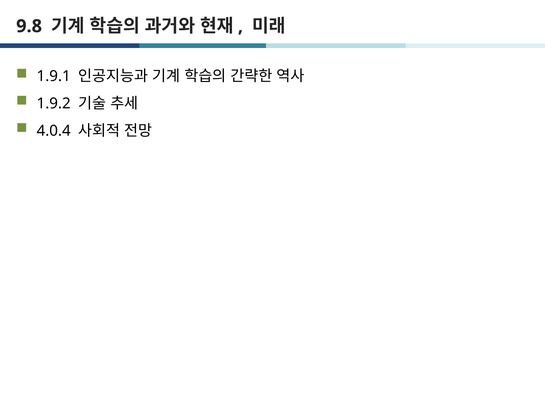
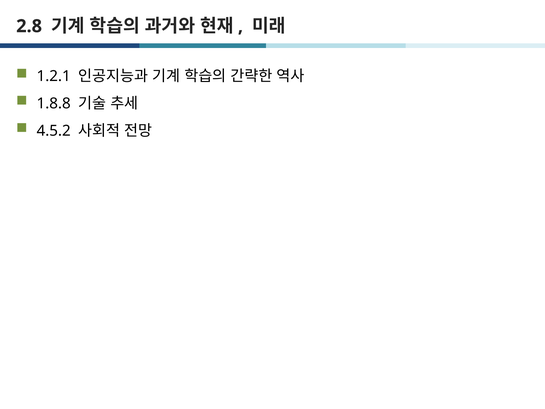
9.8: 9.8 -> 2.8 (29, 26)
1.9.1: 1.9.1 -> 1.2.1 (54, 76)
1.9.2: 1.9.2 -> 1.8.8 (54, 103)
4.0.4: 4.0.4 -> 4.5.2 (54, 131)
